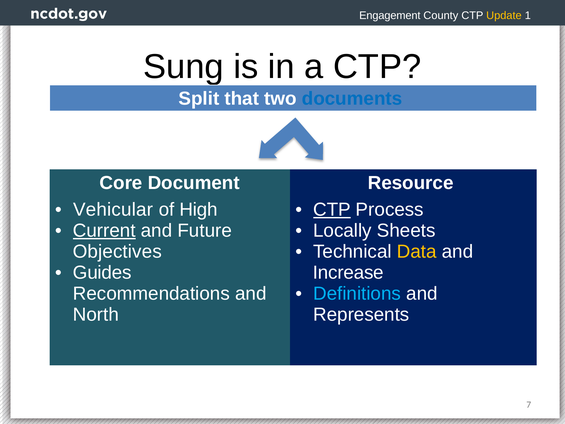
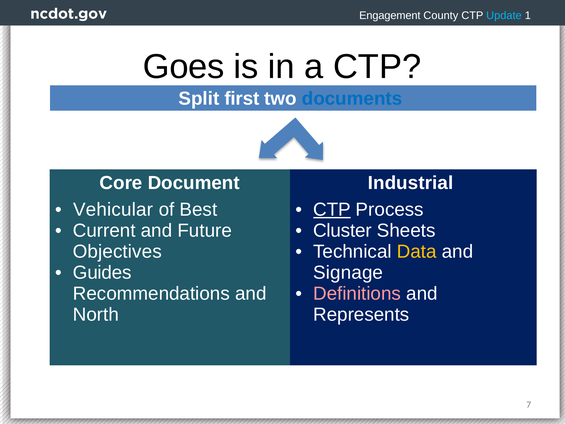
Update colour: yellow -> light blue (504, 16)
Sung: Sung -> Goes (184, 67)
that: that -> first (242, 99)
Resource: Resource -> Industrial (411, 183)
High: High -> Best (198, 209)
Current underline: present -> none (104, 230)
Locally: Locally -> Cluster (343, 230)
Increase: Increase -> Signage (348, 272)
Definitions colour: light blue -> pink (357, 293)
